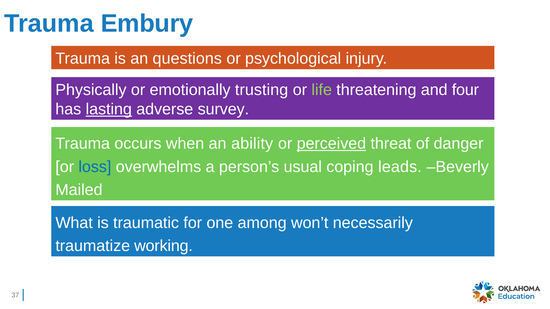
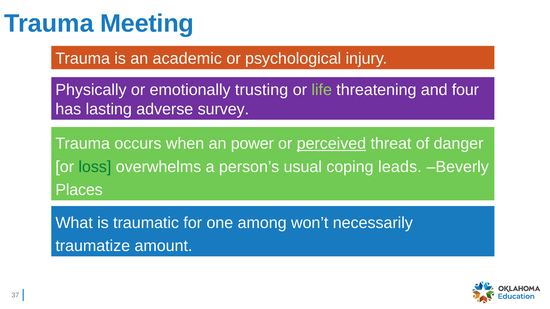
Embury: Embury -> Meeting (147, 23)
questions: questions -> academic (187, 59)
lasting underline: present -> none (109, 109)
ability: ability -> power (252, 144)
loss colour: blue -> green (95, 167)
Mailed: Mailed -> Places (79, 190)
working: working -> amount (163, 246)
